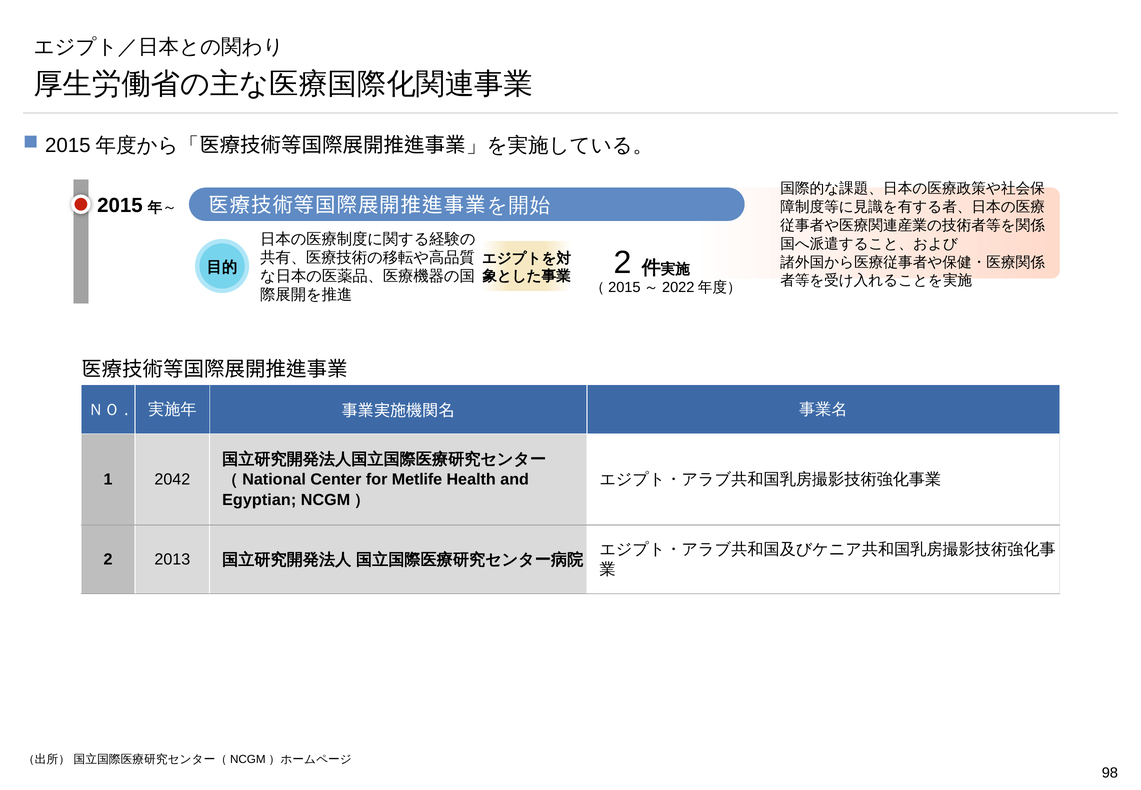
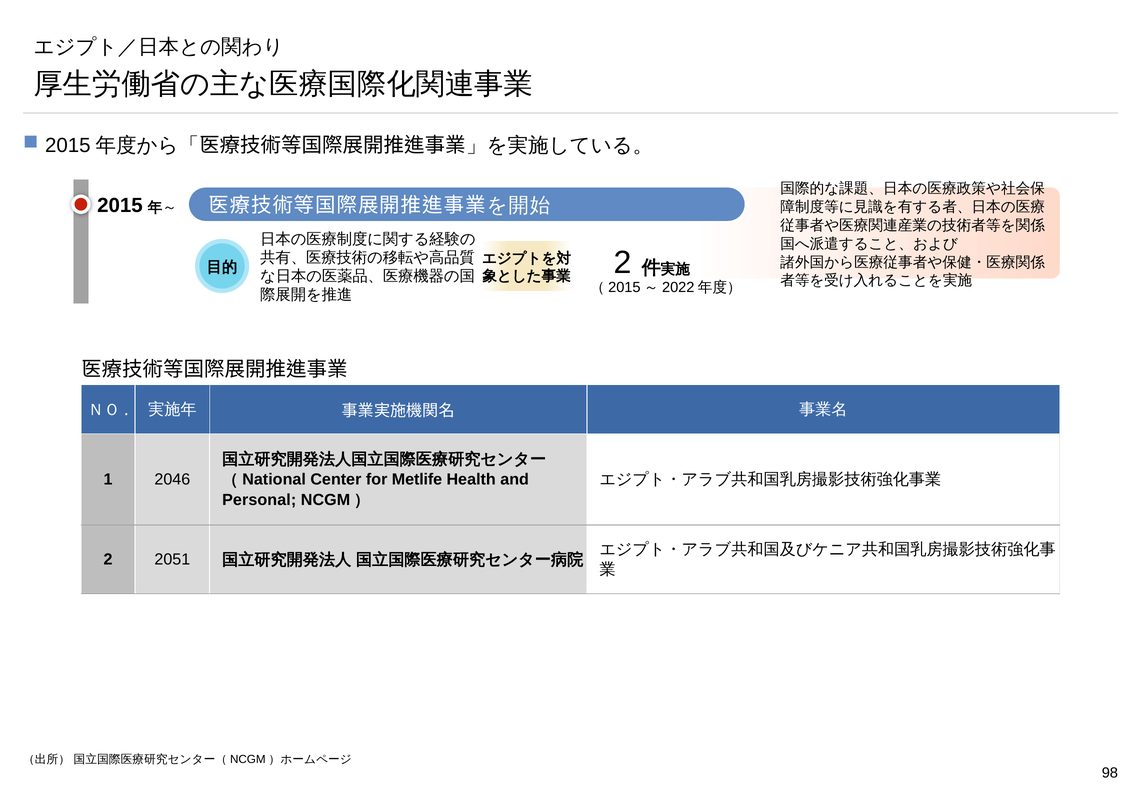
2042: 2042 -> 2046 (172, 480)
Egyptian: Egyptian -> Personal (259, 500)
2013: 2013 -> 2051 (172, 560)
